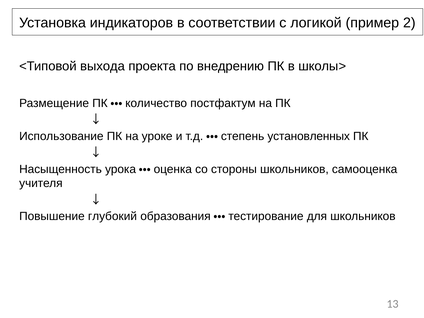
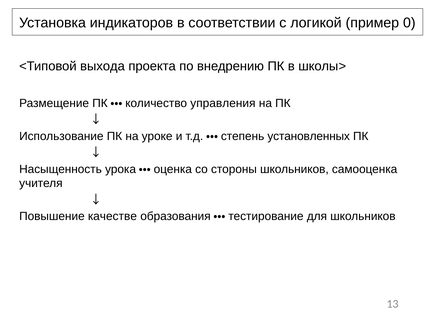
2: 2 -> 0 (409, 23)
постфактум: постфактум -> управления (223, 103)
глубокий: глубокий -> качестве (112, 216)
